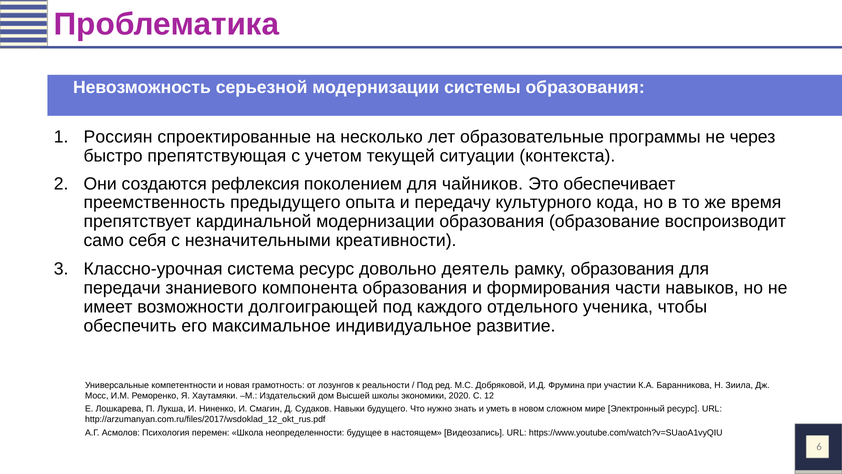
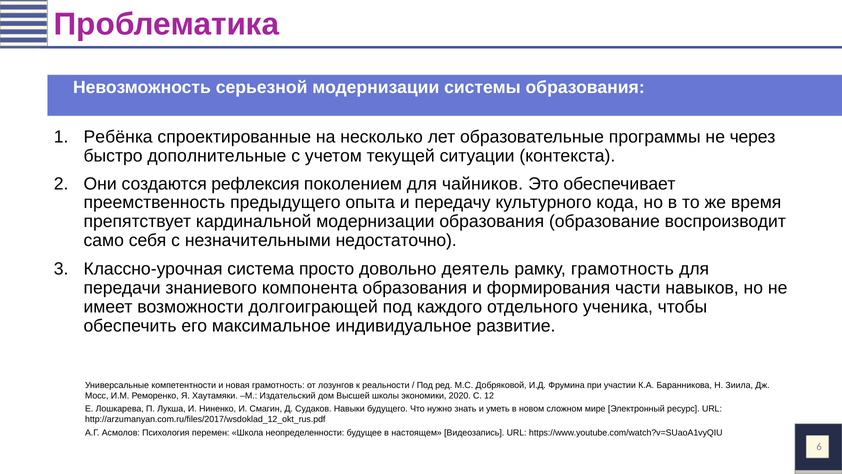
Россиян: Россиян -> Ребёнка (118, 137)
препятствующая: препятствующая -> дополнительные (217, 156)
креативности: креативности -> недостаточно (396, 240)
система ресурс: ресурс -> просто (327, 269)
рамку образования: образования -> грамотность (622, 269)
